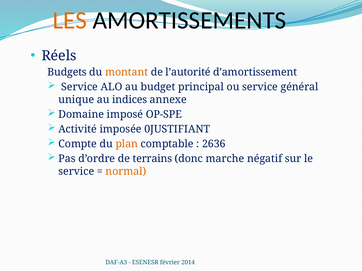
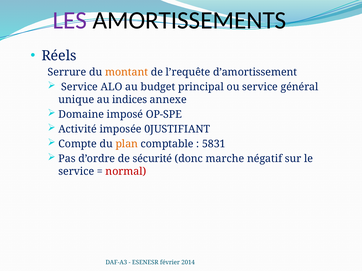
LES colour: orange -> purple (70, 20)
Budgets: Budgets -> Serrure (67, 72)
l’autorité: l’autorité -> l’requête (188, 72)
2636: 2636 -> 5831 (214, 144)
terrains: terrains -> sécurité (152, 159)
normal colour: orange -> red (126, 172)
